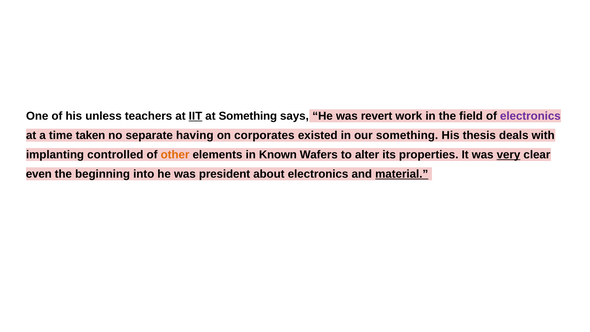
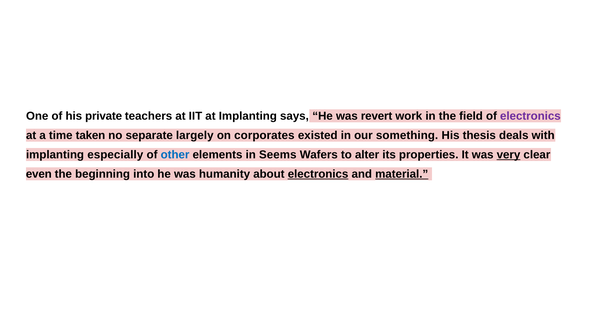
unless: unless -> private (104, 116)
IIT underline: present -> none (195, 116)
at Something: Something -> Implanting (248, 116)
having: having -> largely (195, 135)
controlled: controlled -> especially (115, 155)
other colour: orange -> blue (175, 155)
Known: Known -> Seems (278, 155)
president: president -> humanity (225, 174)
electronics underline: none -> present (318, 174)
